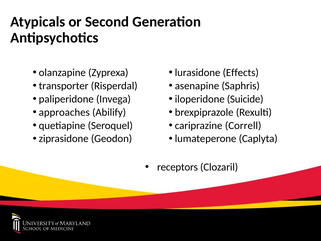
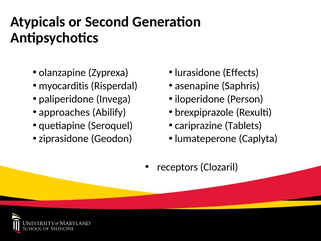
transporter: transporter -> myocarditis (64, 86)
Suicide: Suicide -> Person (245, 99)
Correll: Correll -> Tablets (243, 125)
